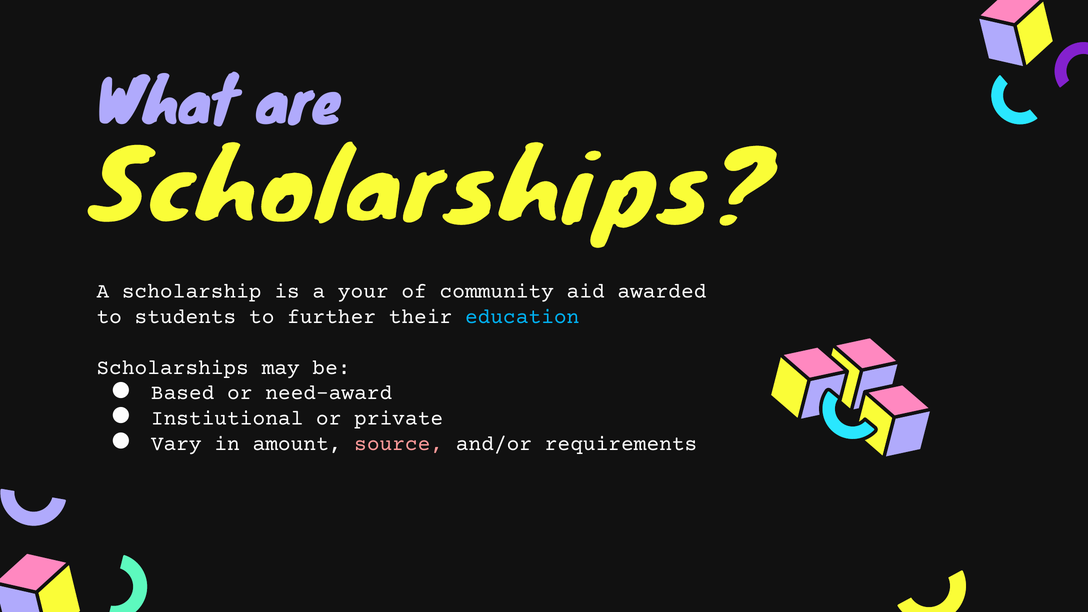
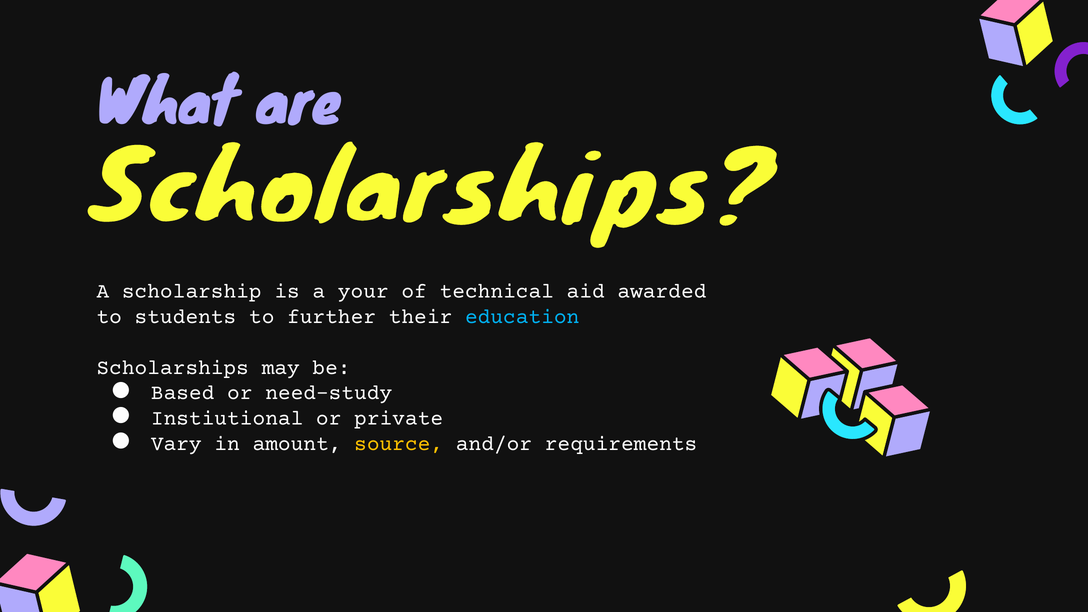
community: community -> technical (497, 291)
need-award: need-award -> need-study (329, 392)
source colour: pink -> yellow (399, 443)
